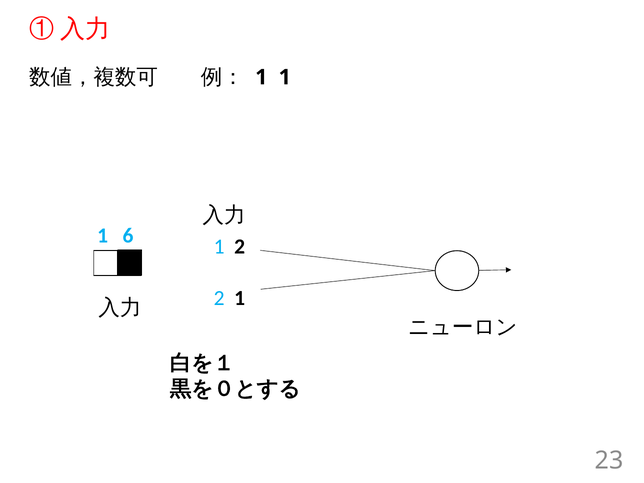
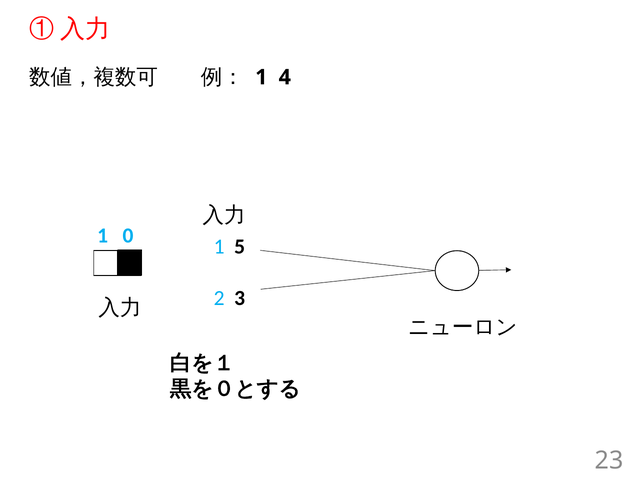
1 1: 1 -> 4 (285, 77)
6: 6 -> 0 (128, 236)
1 2: 2 -> 5 (240, 247)
2 1: 1 -> 3 (240, 298)
